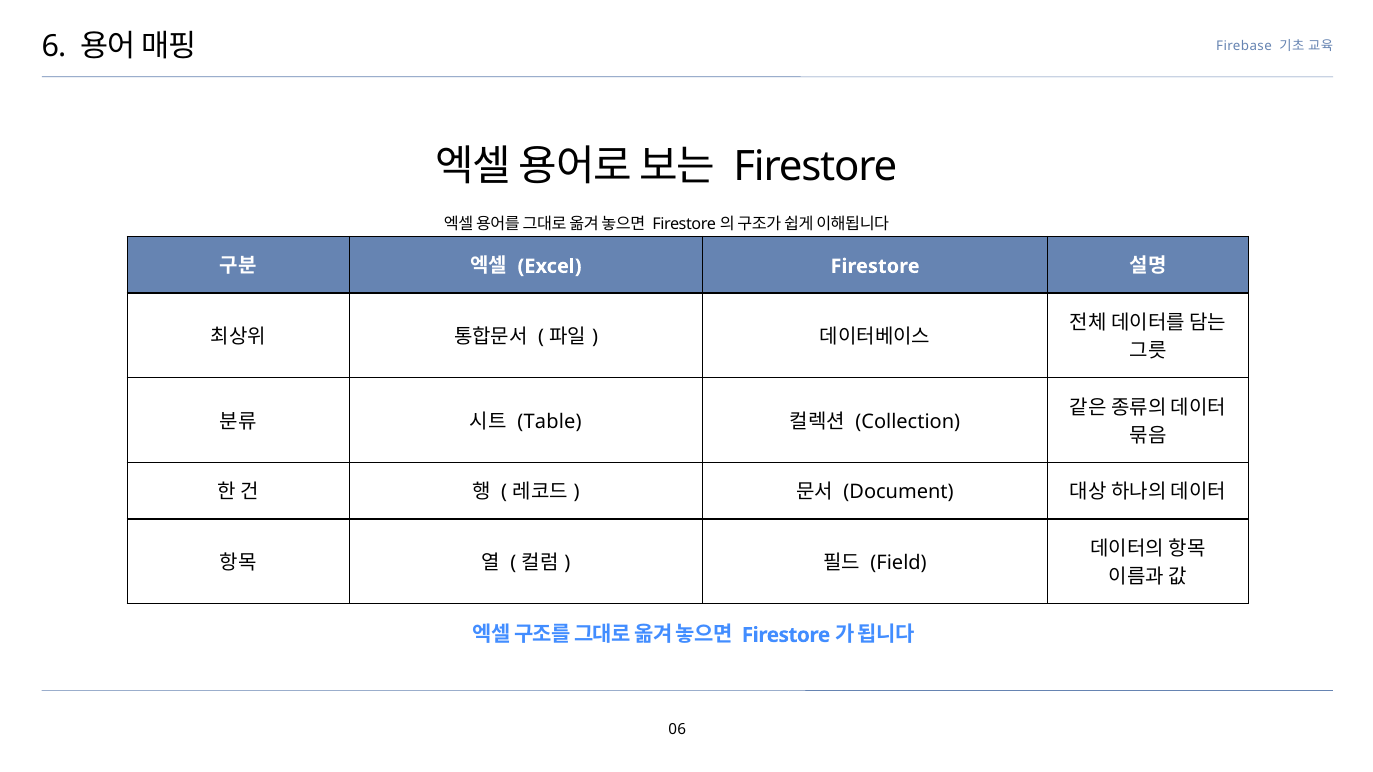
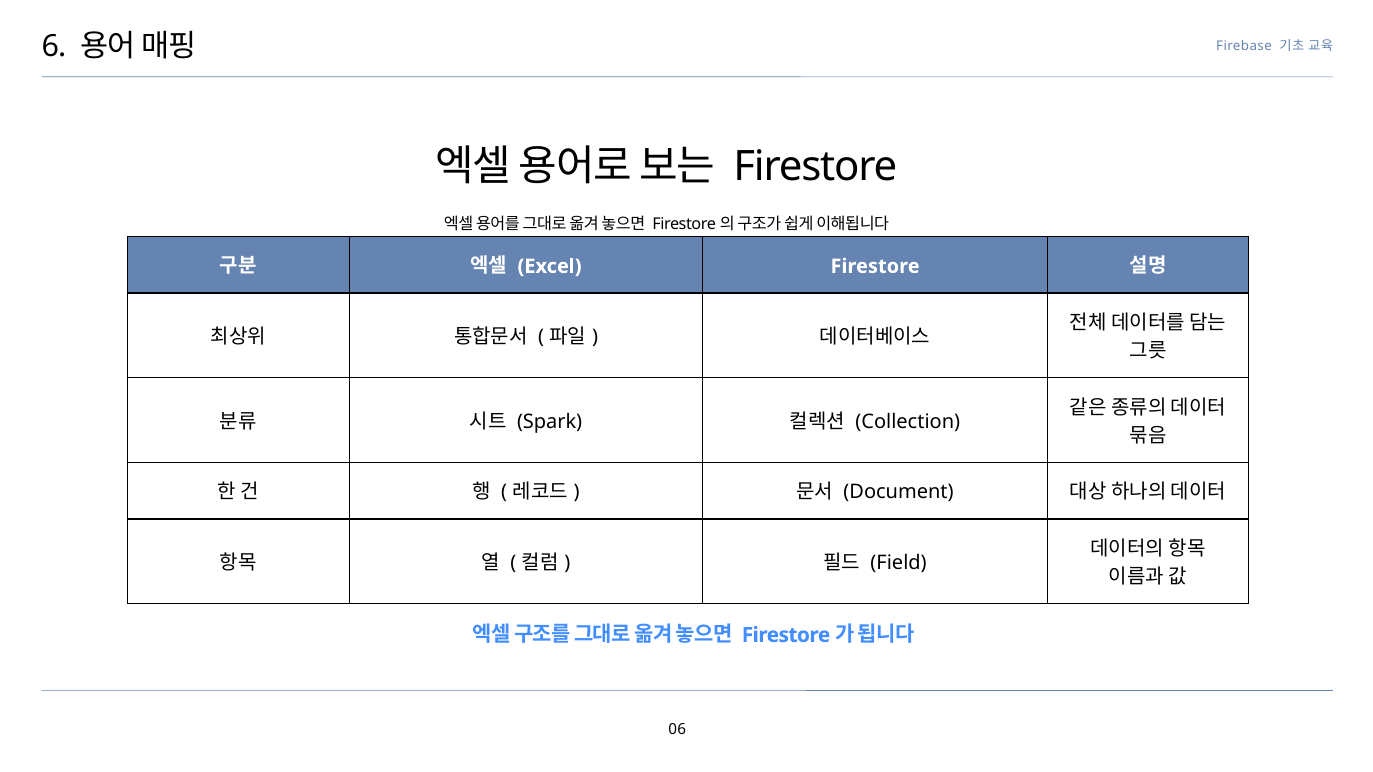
Table: Table -> Spark (550, 422)
